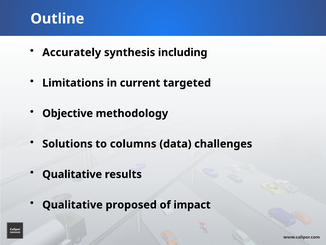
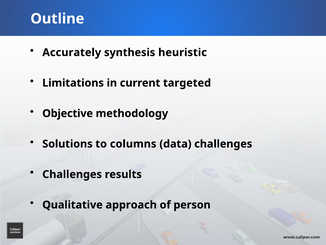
including: including -> heuristic (183, 52)
Qualitative: Qualitative -> Challenges (72, 174)
proposed: proposed -> approach (131, 204)
impact: impact -> person (192, 204)
